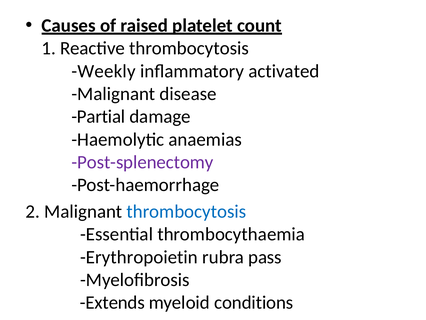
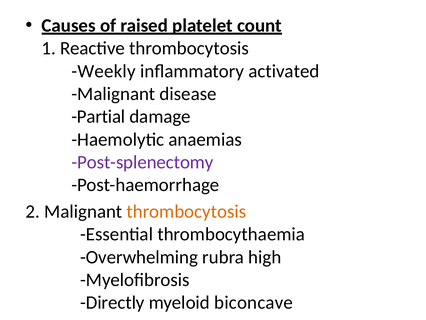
thrombocytosis colour: blue -> orange (186, 211)
Erythropoietin: Erythropoietin -> Overwhelming (139, 257)
pass: pass -> high (265, 257)
Extends: Extends -> Directly (112, 302)
conditions: conditions -> biconcave (254, 302)
